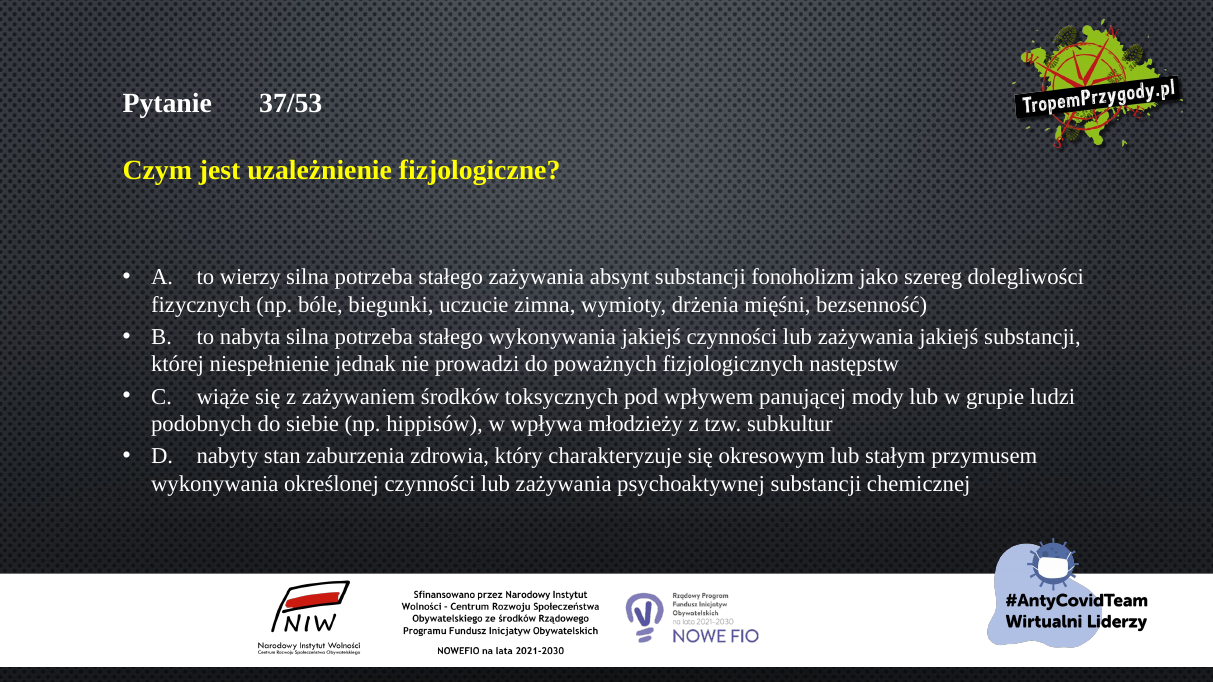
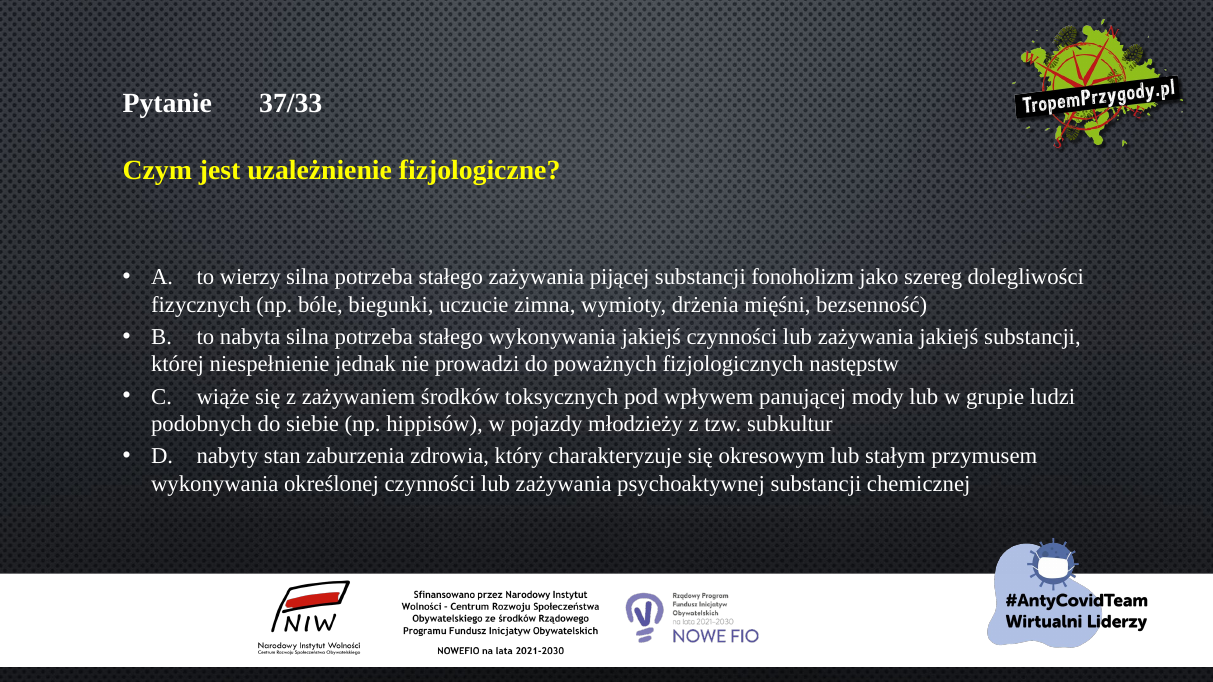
37/53: 37/53 -> 37/33 (291, 103)
absynt: absynt -> pijącej (620, 278)
wpływa: wpływa -> pojazdy (547, 424)
